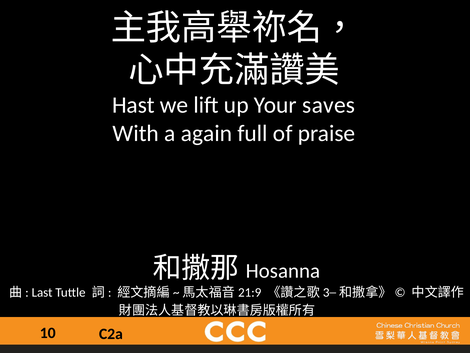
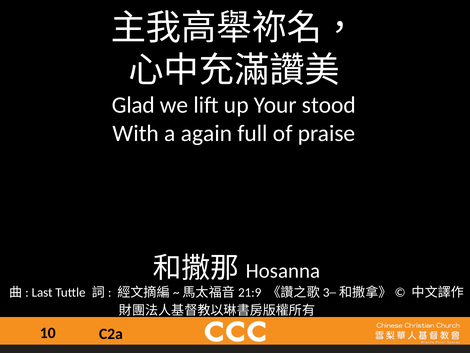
Hast: Hast -> Glad (133, 105)
saves: saves -> stood (329, 105)
